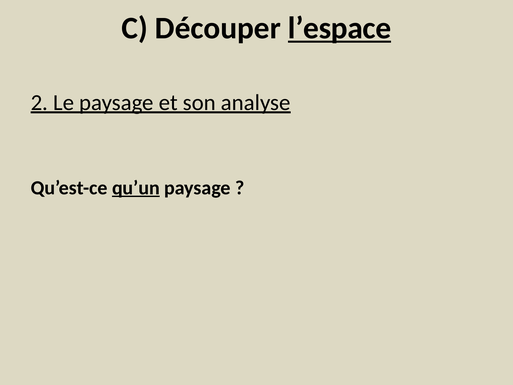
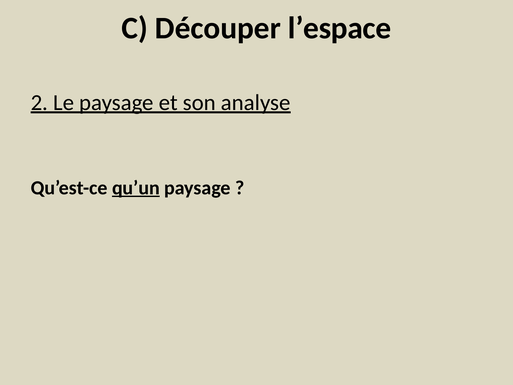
l’espace underline: present -> none (340, 28)
